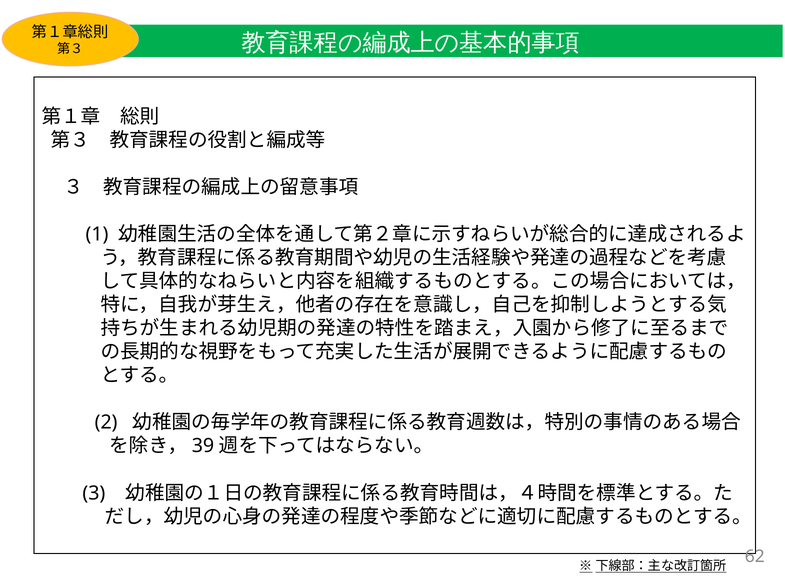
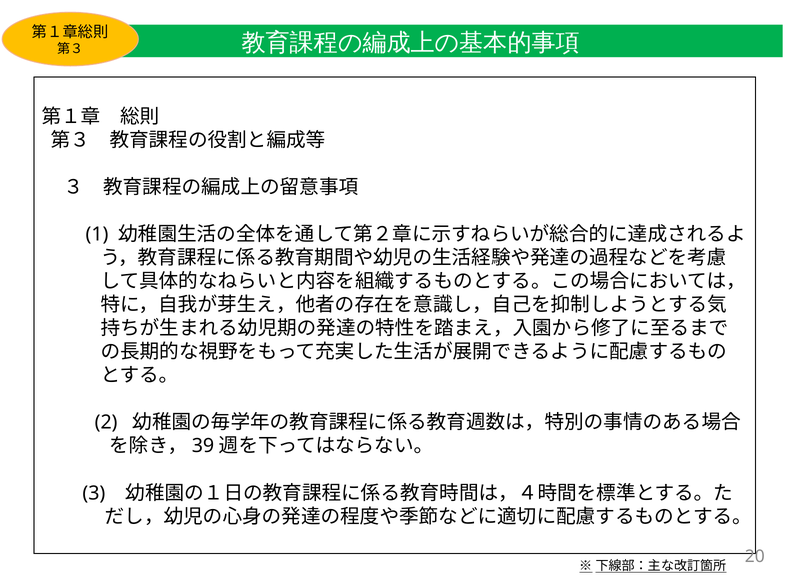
62: 62 -> 20 (755, 557)
